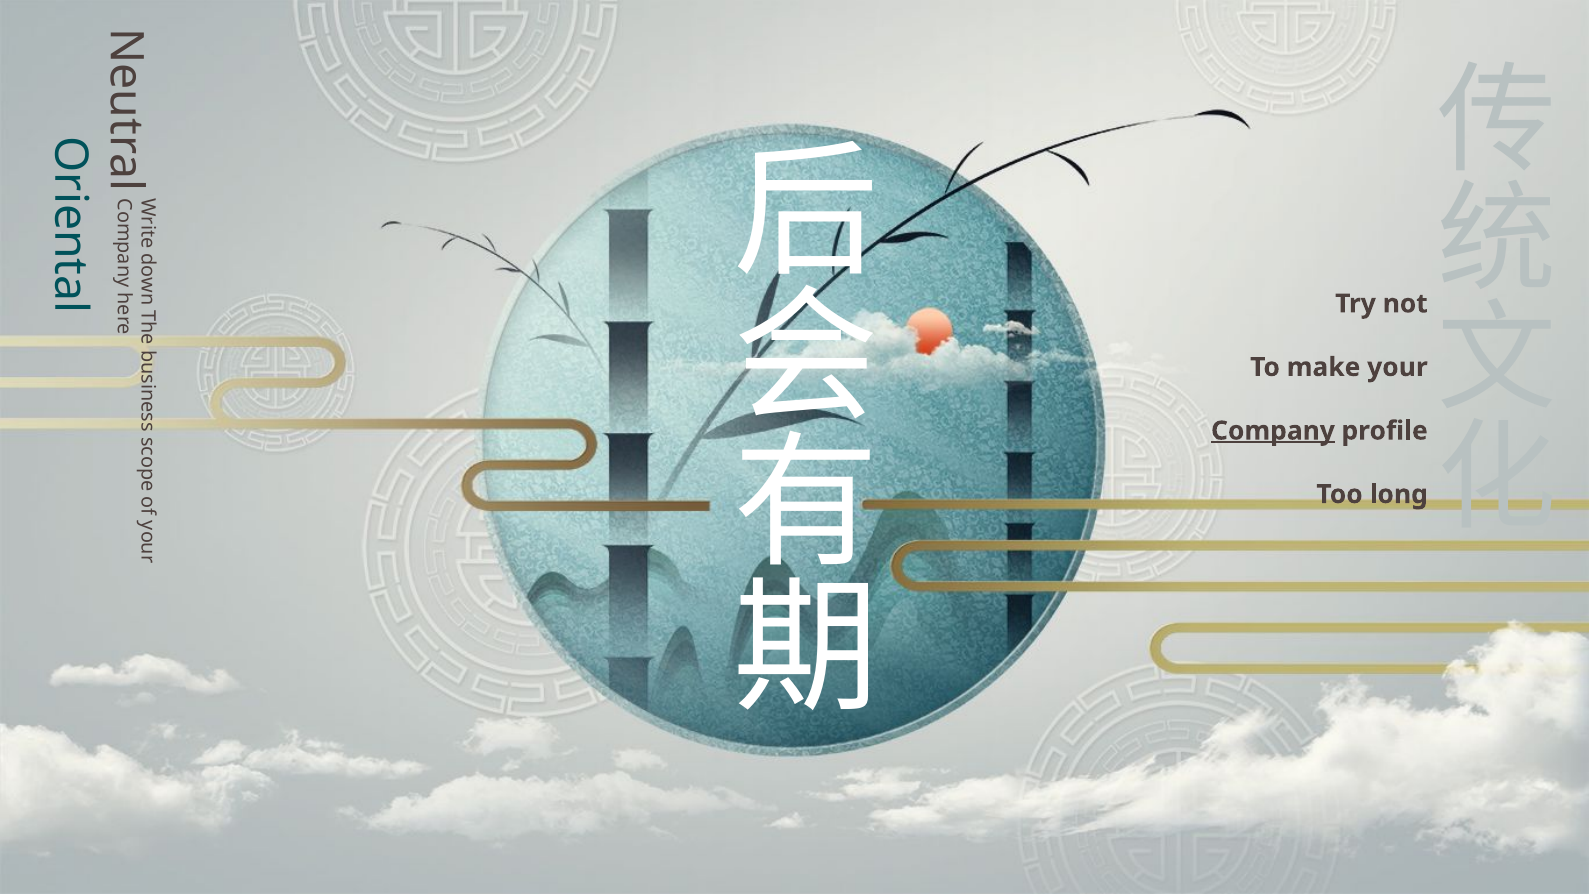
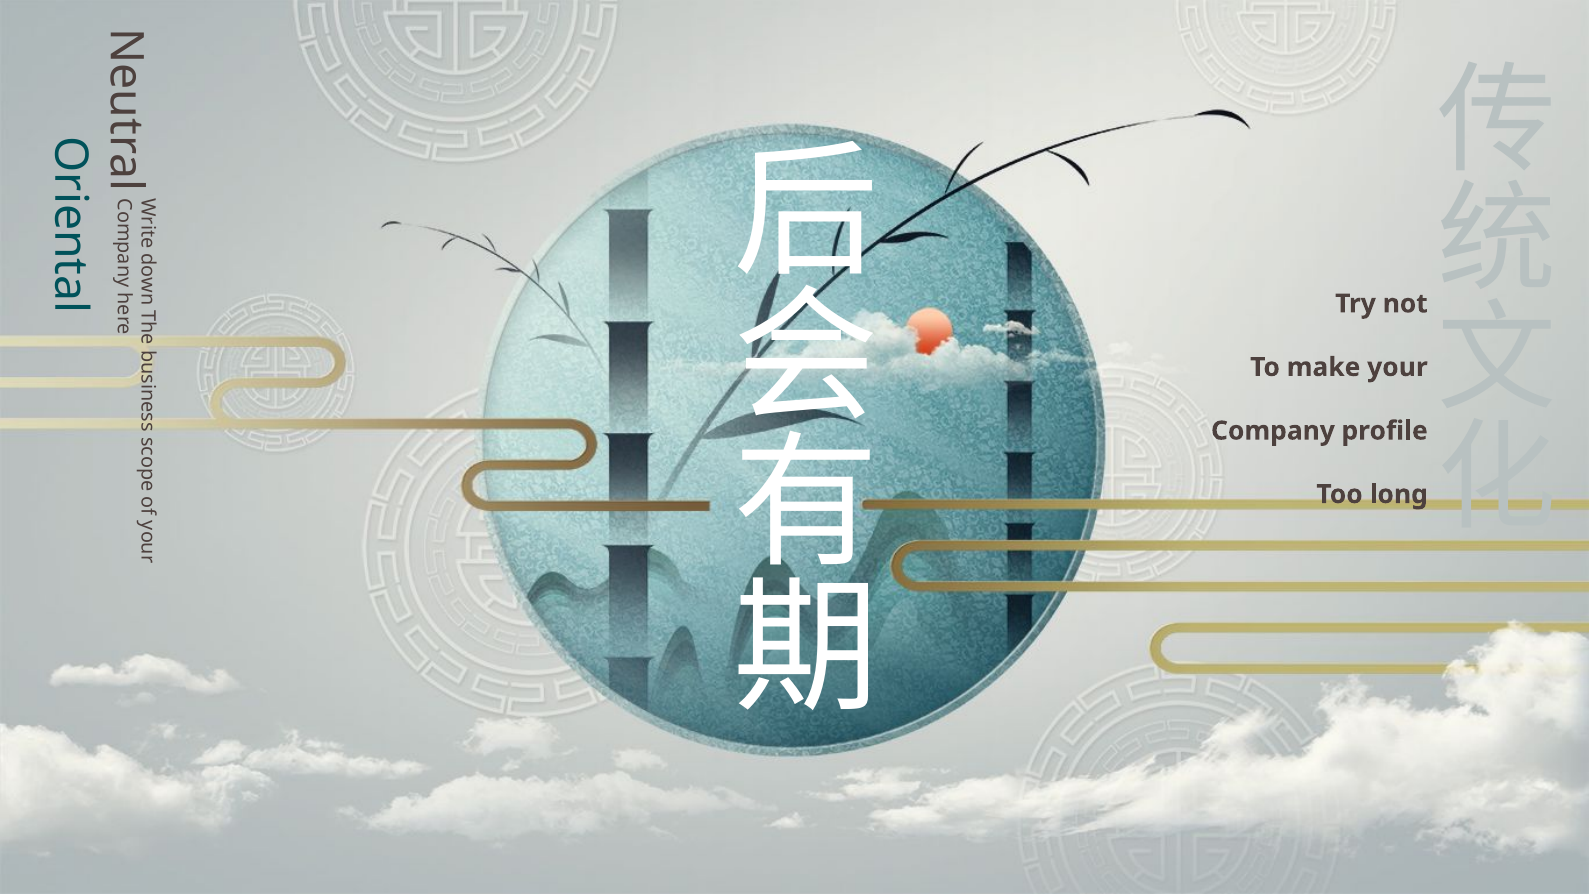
Company underline: present -> none (1273, 431)
